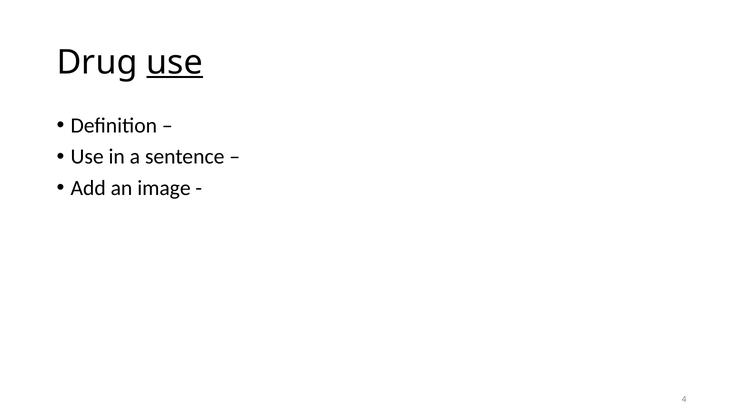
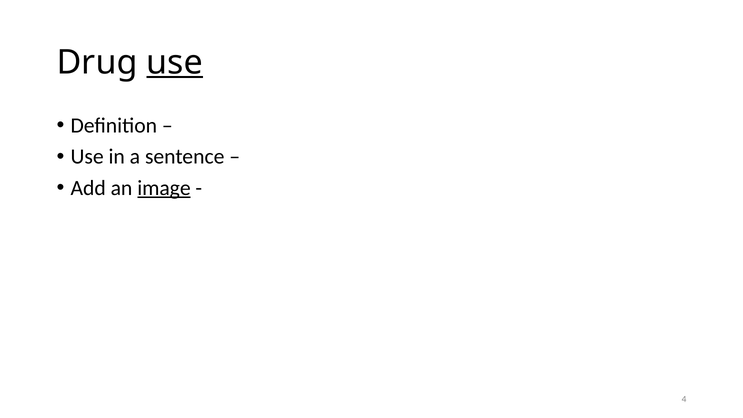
image underline: none -> present (164, 188)
